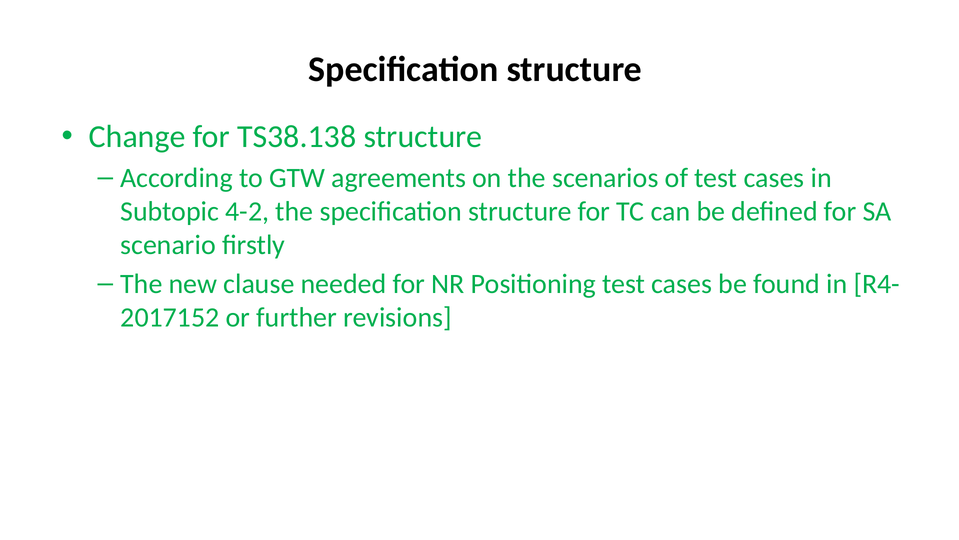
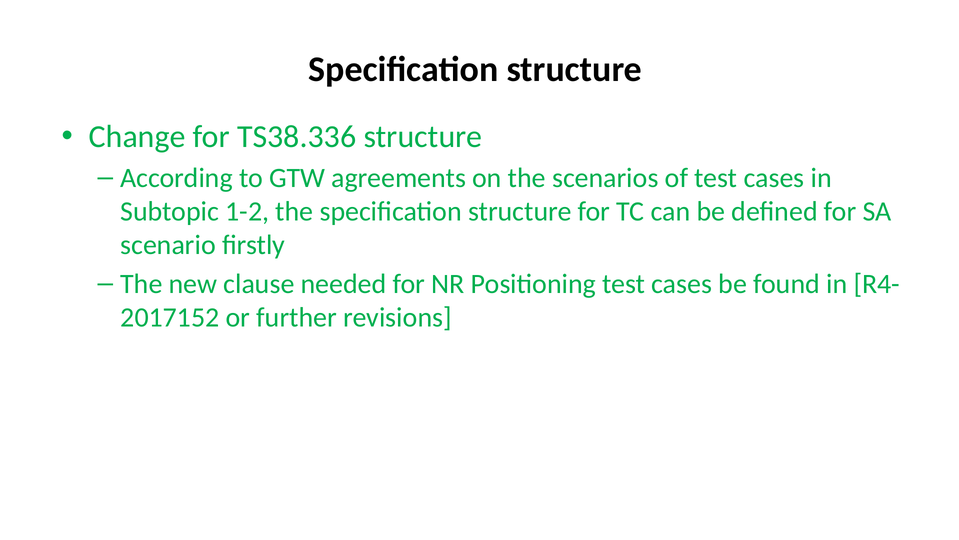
TS38.138: TS38.138 -> TS38.336 (297, 137)
4-2: 4-2 -> 1-2 (247, 211)
